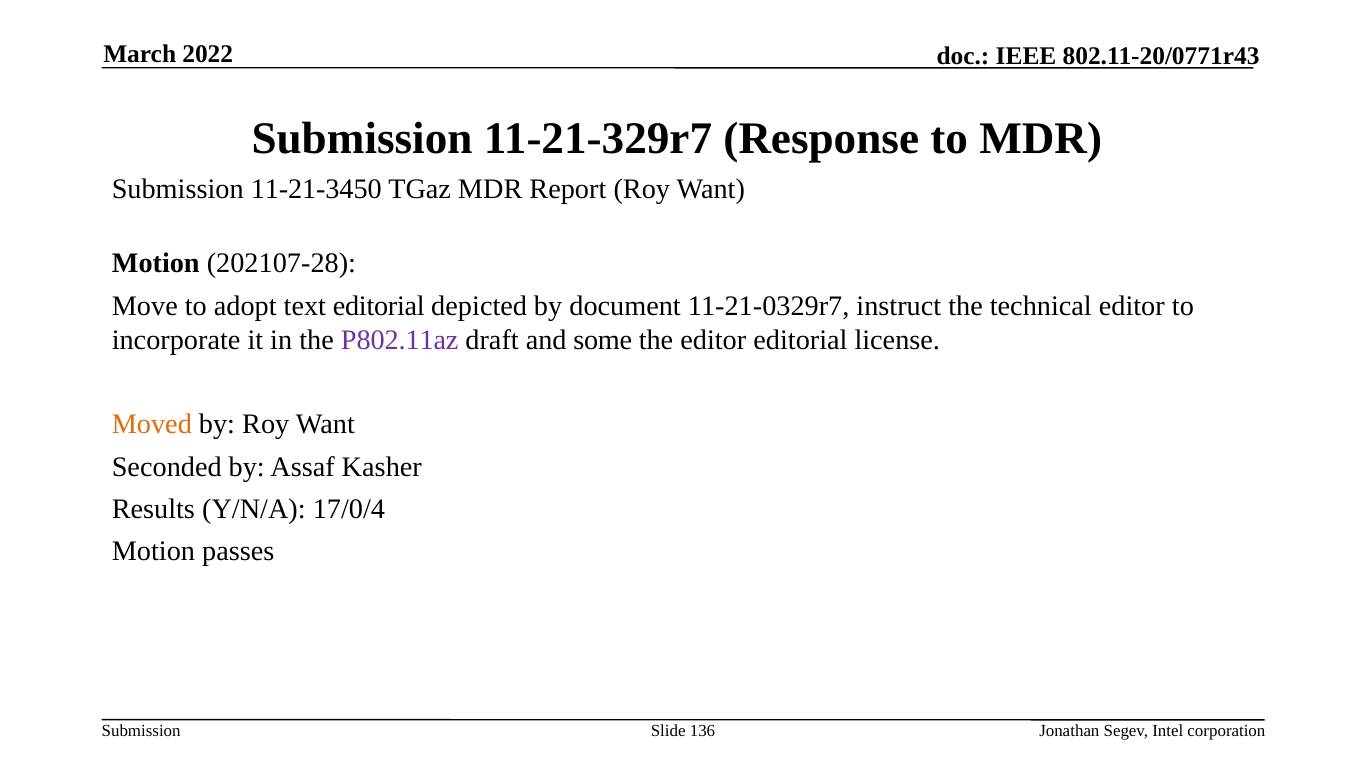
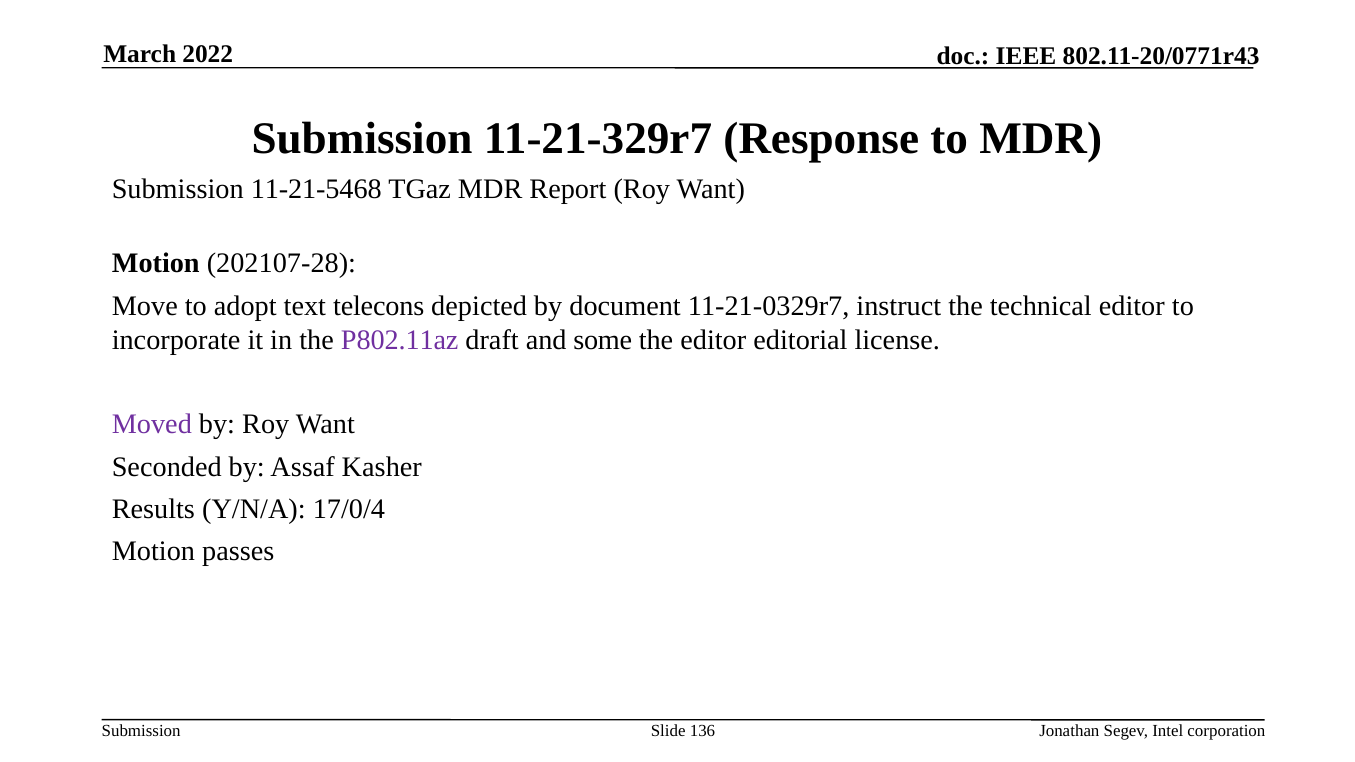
11-21-3450: 11-21-3450 -> 11-21-5468 (316, 189)
text editorial: editorial -> telecons (379, 306)
Moved colour: orange -> purple (152, 425)
